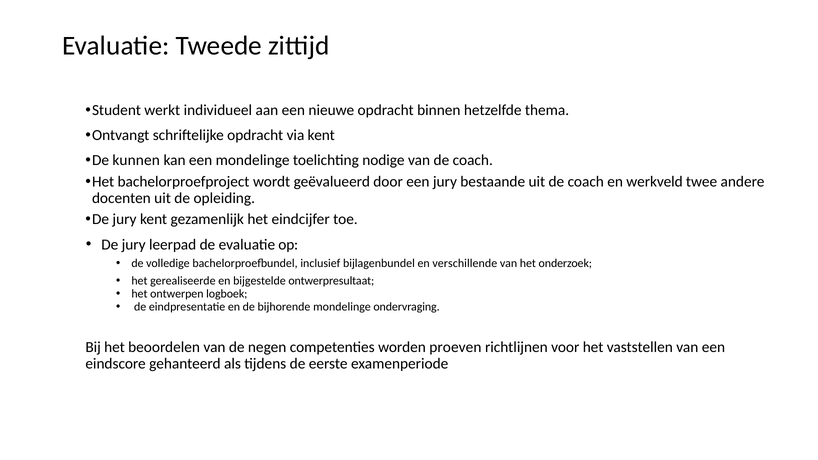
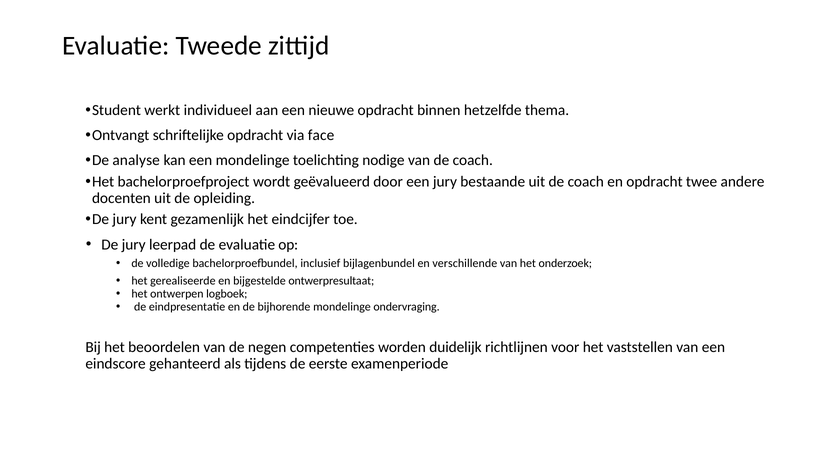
via kent: kent -> face (321, 135)
kunnen: kunnen -> analyse (136, 160)
en werkveld: werkveld -> opdracht (655, 182)
proeven: proeven -> duidelijk (455, 347)
